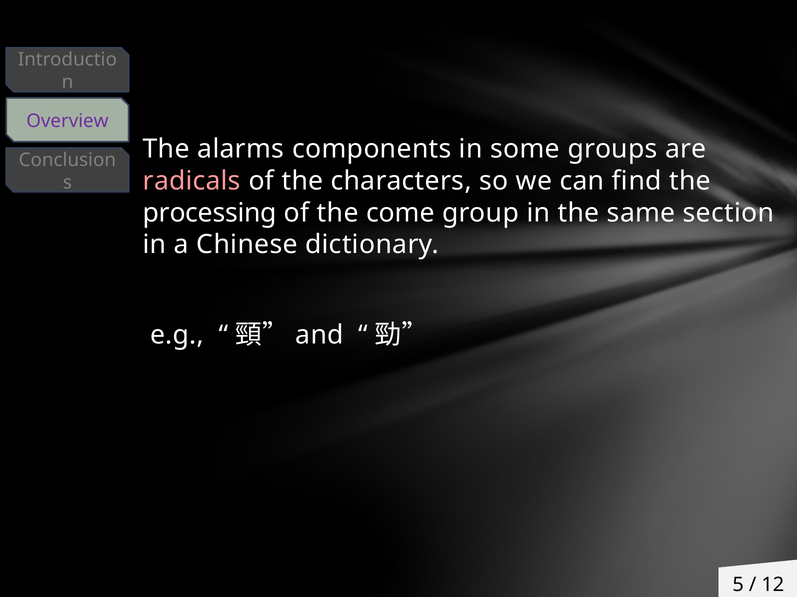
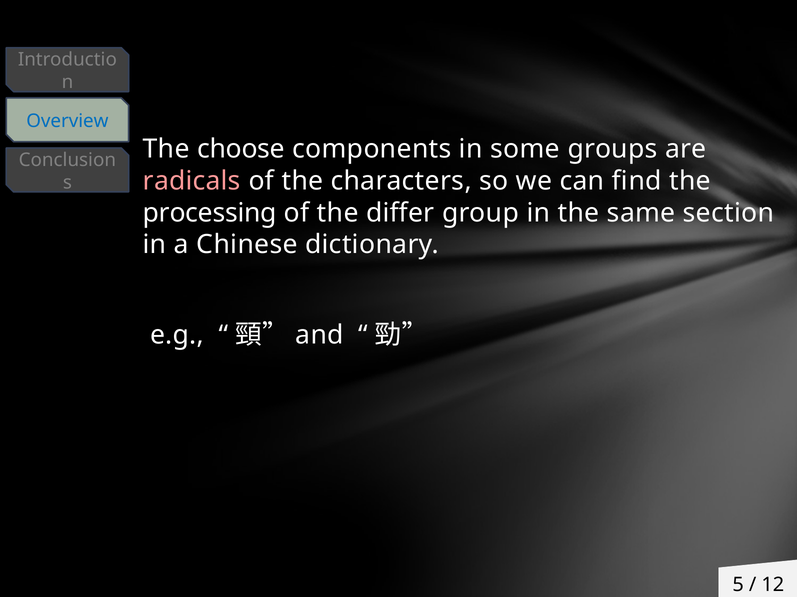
Overview colour: purple -> blue (67, 121)
alarms: alarms -> choose (241, 149)
come: come -> differ (400, 213)
